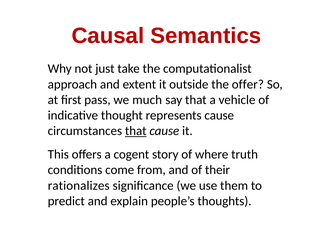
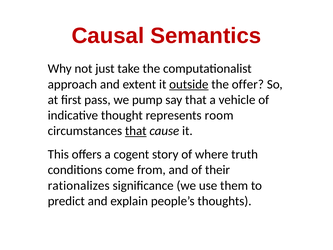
outside underline: none -> present (189, 84)
much: much -> pump (147, 100)
represents cause: cause -> room (219, 115)
